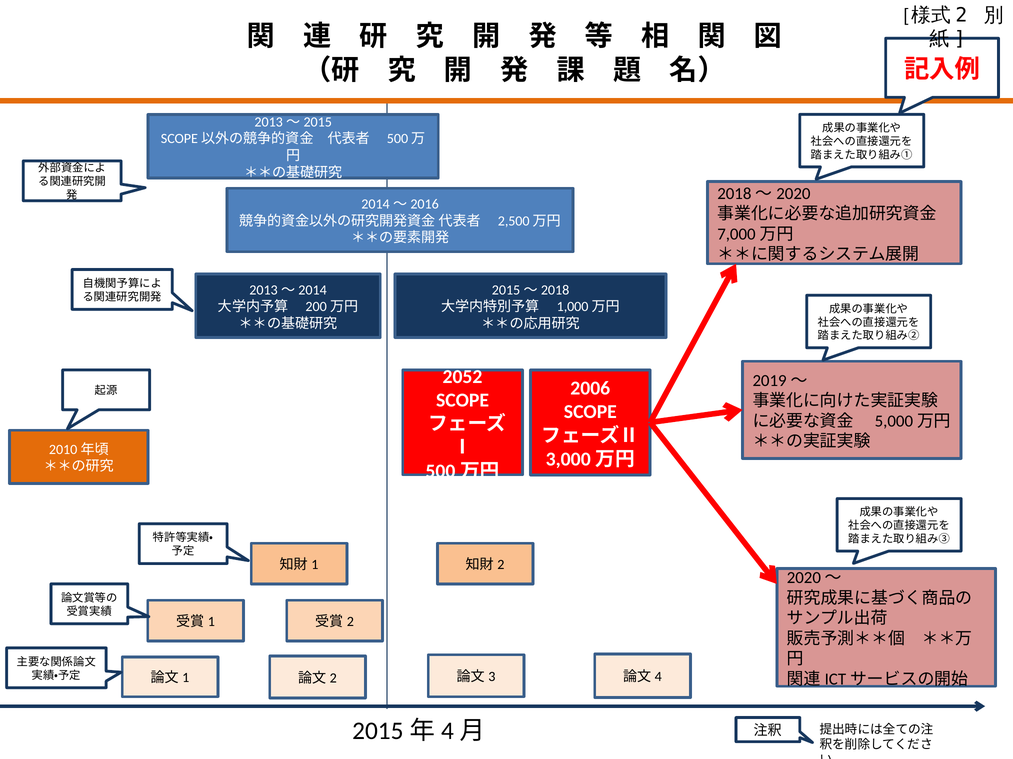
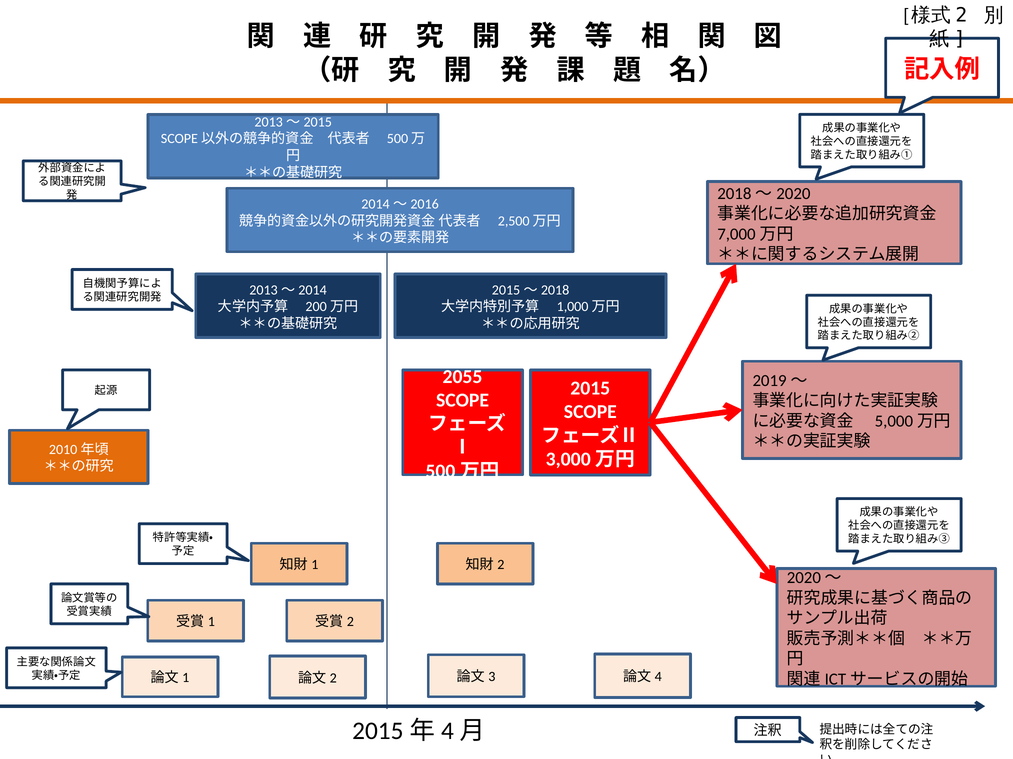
2052: 2052 -> 2055 (462, 377)
2006: 2006 -> 2015 (590, 389)
